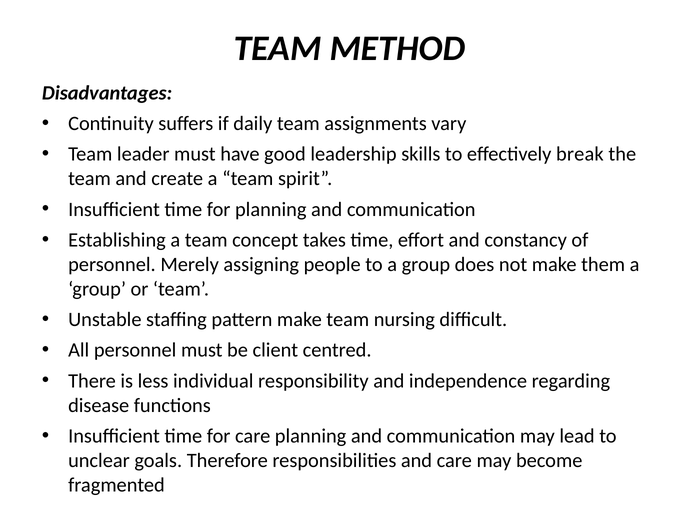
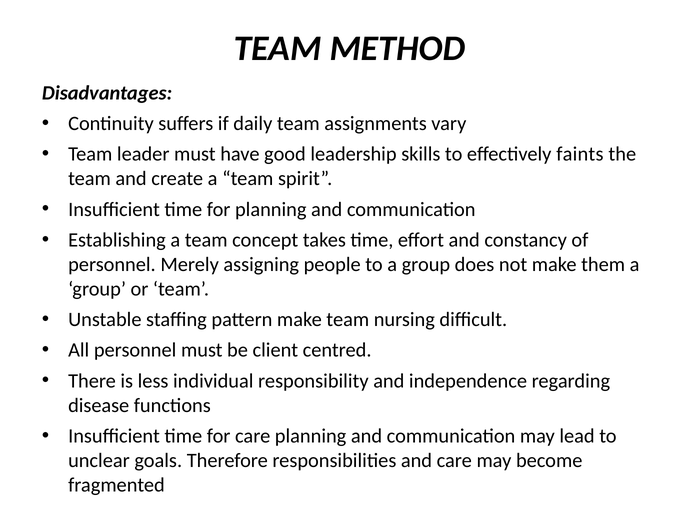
break: break -> faints (580, 154)
